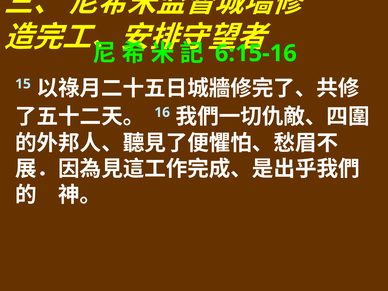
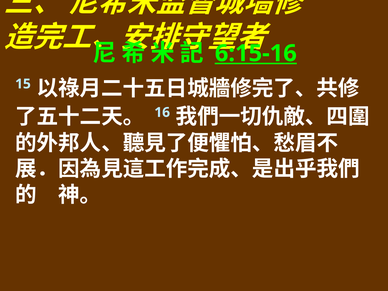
6:15-16 underline: none -> present (256, 53)
